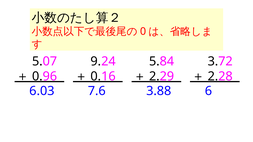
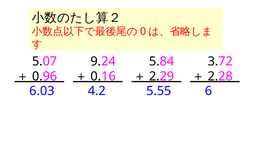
7.6: 7.6 -> 4.2 (97, 91)
3.88: 3.88 -> 5.55 (159, 91)
